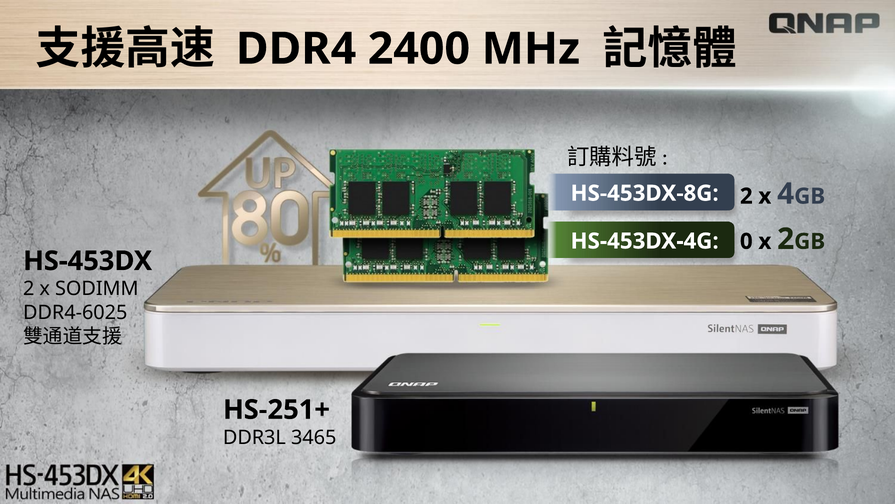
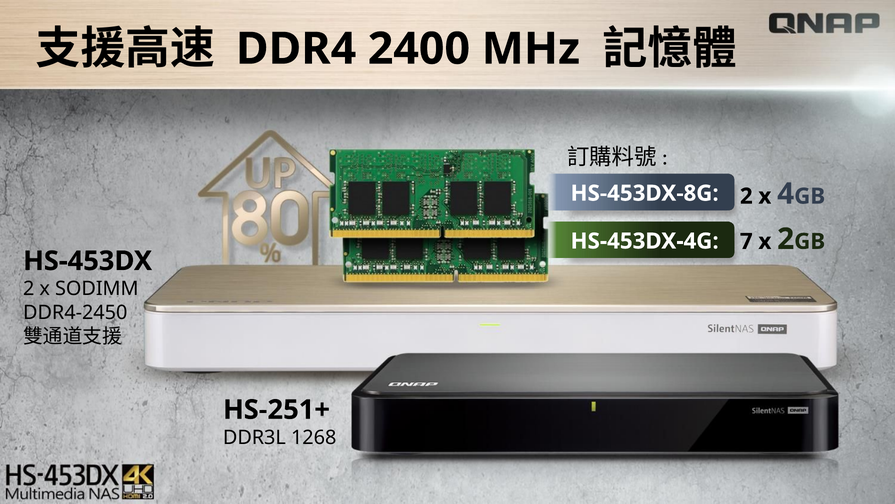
0: 0 -> 7 (746, 241)
DDR4-6025: DDR4-6025 -> DDR4-2450 (75, 312)
3465: 3465 -> 1268 (314, 437)
